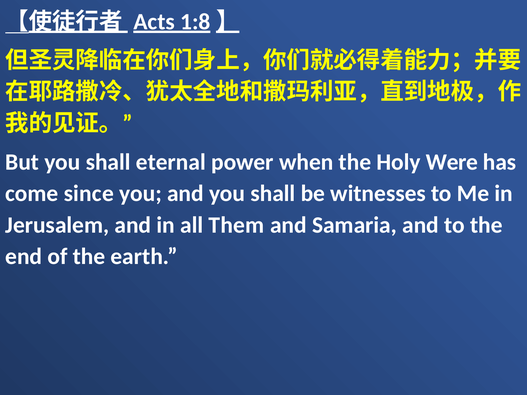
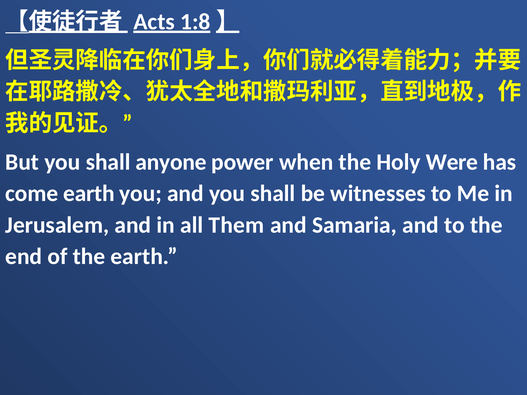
eternal: eternal -> anyone (171, 162)
come since: since -> earth (89, 194)
